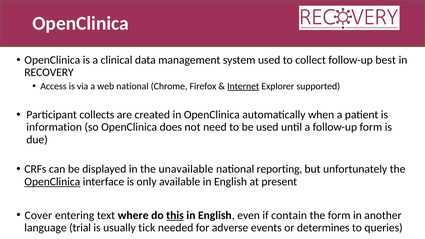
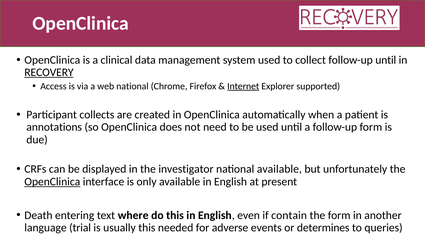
follow-up best: best -> until (386, 60)
RECOVERY underline: none -> present (49, 72)
information: information -> annotations (54, 127)
unavailable: unavailable -> investigator (186, 169)
national reporting: reporting -> available (279, 169)
Cover: Cover -> Death (38, 215)
this underline: present -> none (175, 215)
usually tick: tick -> this (147, 228)
